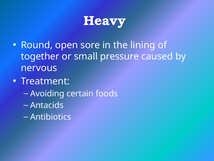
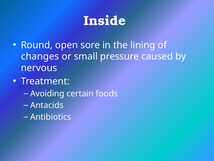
Heavy: Heavy -> Inside (105, 21)
together: together -> changes (40, 56)
